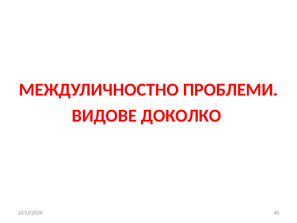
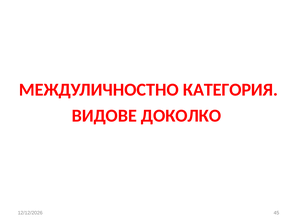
ПРОБЛЕМИ: ПРОБЛЕМИ -> КАТЕГОРИЯ (230, 90)
